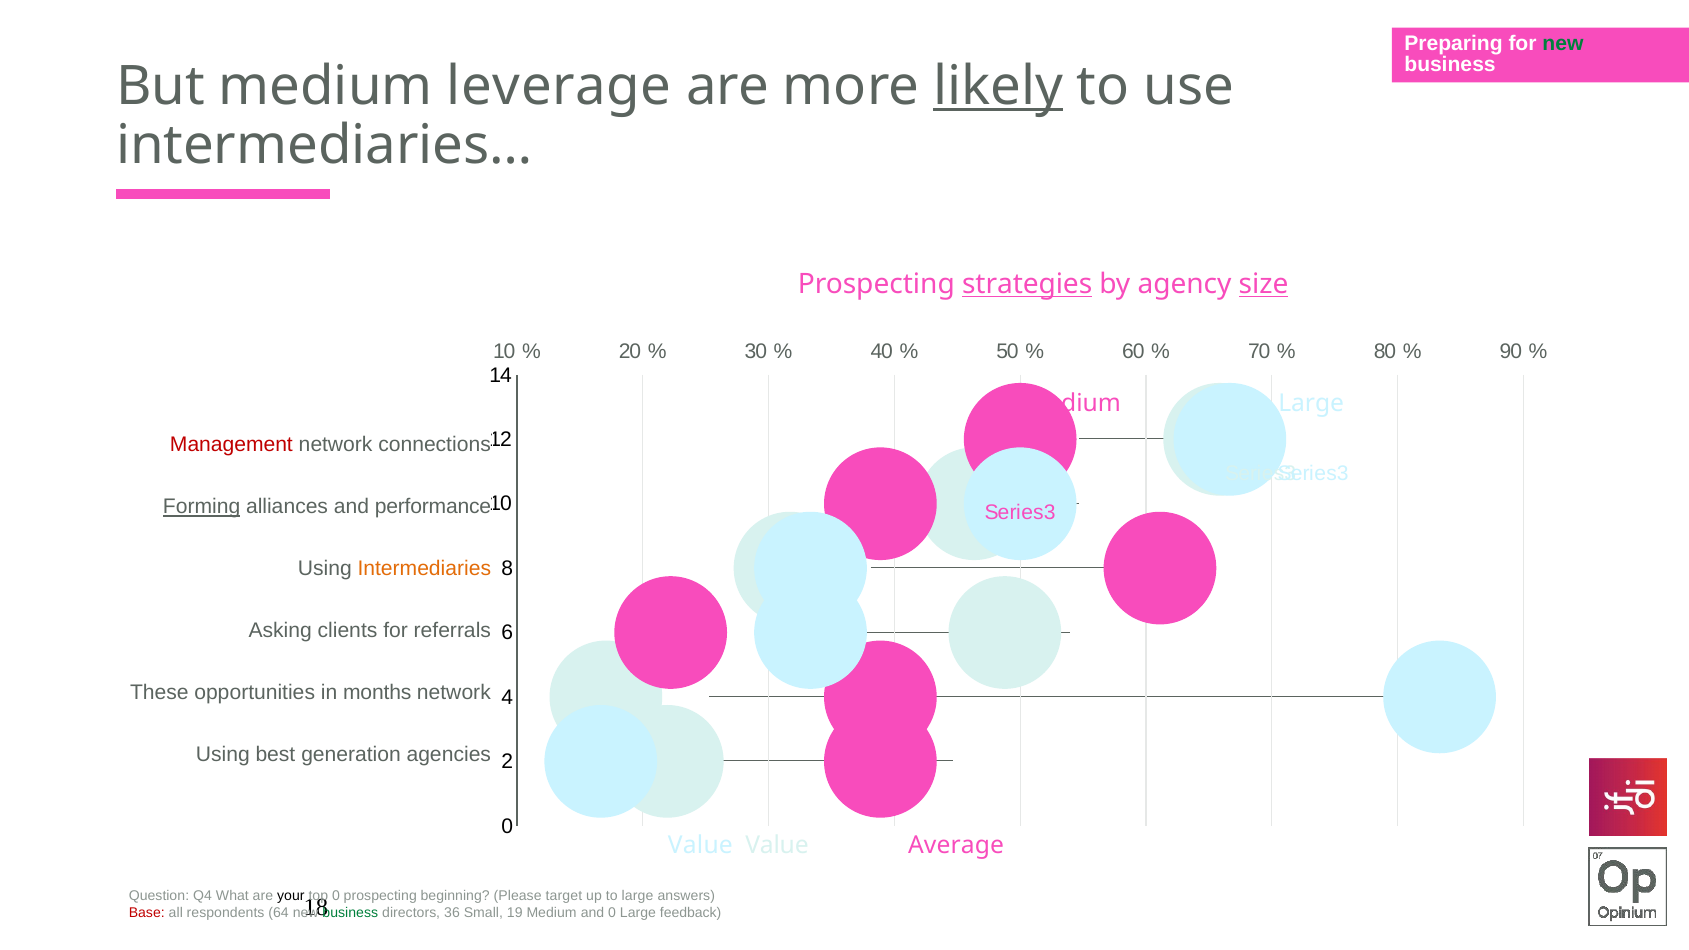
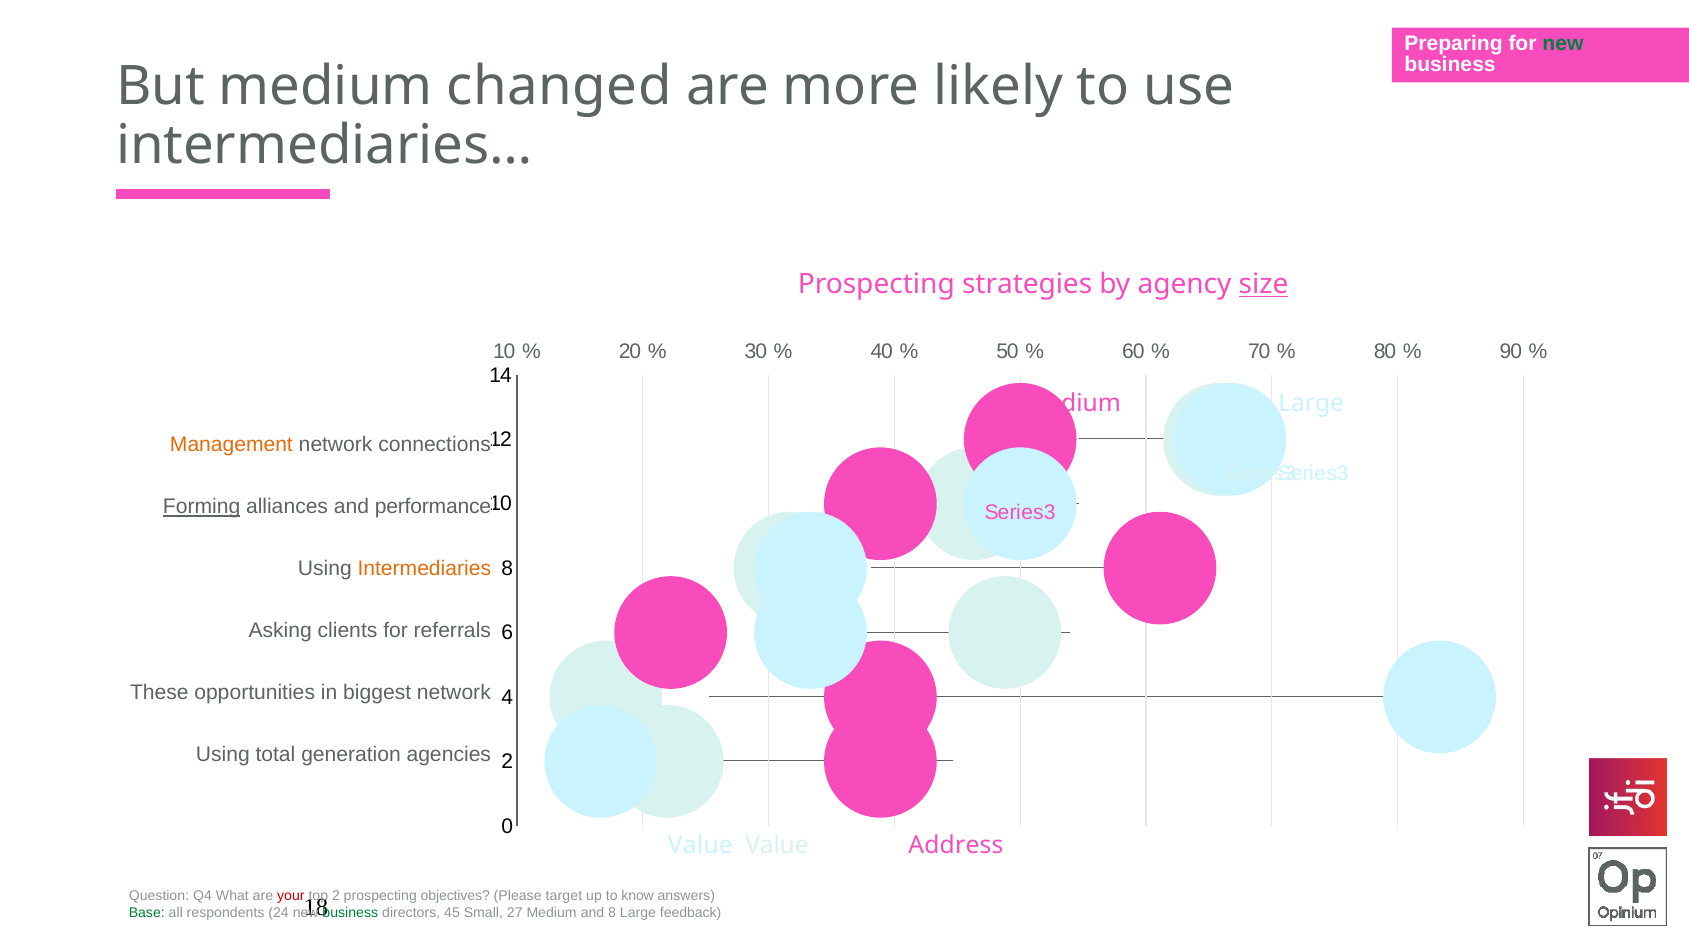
leverage: leverage -> changed (559, 86)
likely underline: present -> none (998, 86)
strategies underline: present -> none (1027, 284)
Management colour: red -> orange (231, 445)
months: months -> biggest (377, 692)
best: best -> total (275, 754)
Average: Average -> Address (956, 846)
your colour: black -> red (291, 896)
0: 0 -> 2 (336, 896)
beginning: beginning -> objectives (455, 896)
to large: large -> know (638, 896)
Base colour: red -> green (147, 913)
64: 64 -> 24 (278, 913)
36: 36 -> 45 (452, 913)
19: 19 -> 27 (515, 913)
and 0: 0 -> 8 (612, 913)
